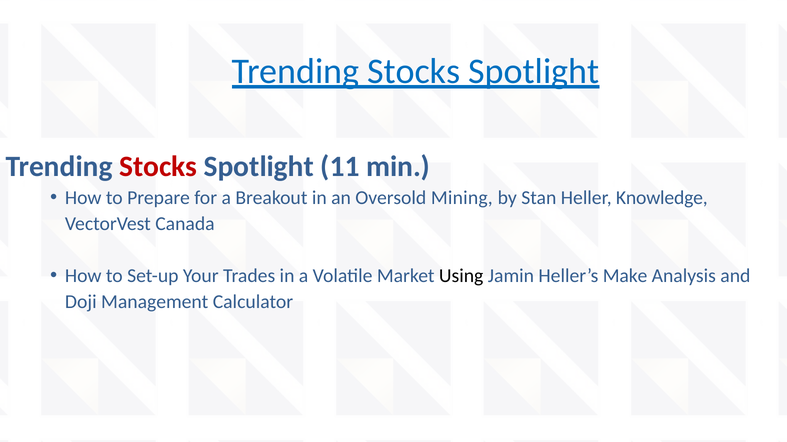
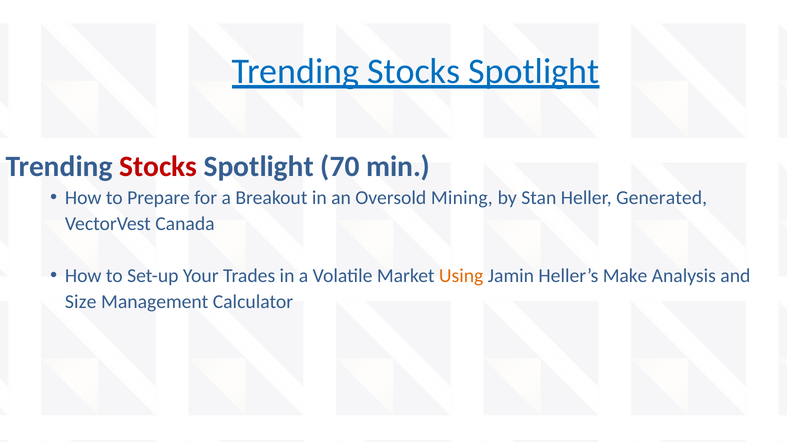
11: 11 -> 70 (340, 167)
Knowledge: Knowledge -> Generated (662, 198)
Using colour: black -> orange (461, 276)
Doji: Doji -> Size (81, 302)
